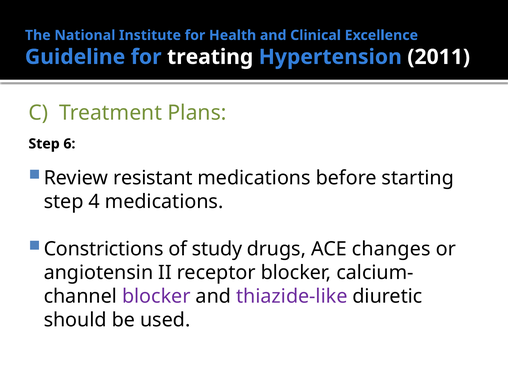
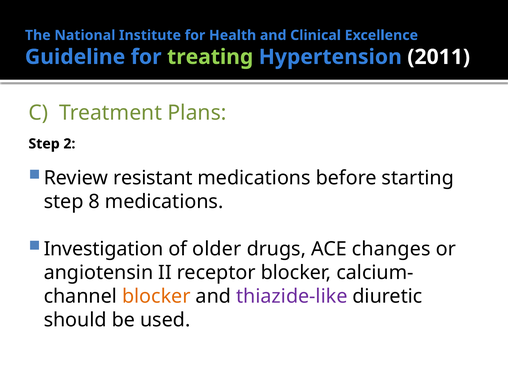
treating colour: white -> light green (210, 57)
6: 6 -> 2 (69, 144)
4: 4 -> 8 (94, 202)
Constrictions: Constrictions -> Investigation (104, 249)
study: study -> older (217, 249)
blocker colour: purple -> orange (156, 296)
